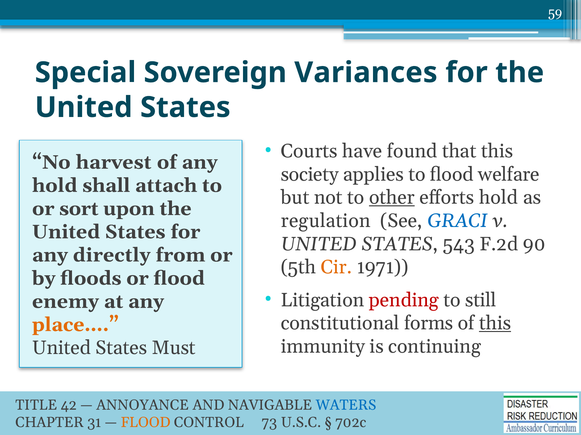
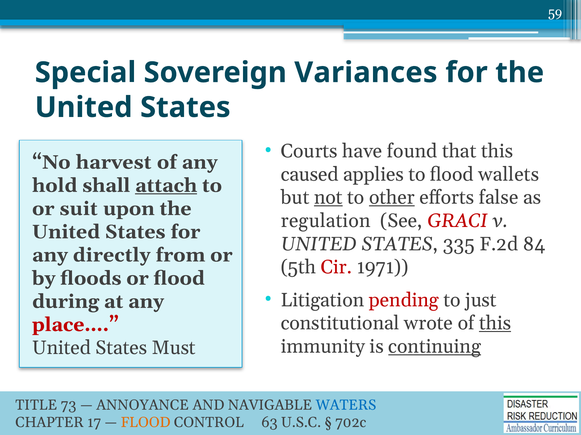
society: society -> caused (310, 175)
welfare: welfare -> wallets (509, 175)
attach underline: none -> present (166, 186)
not underline: none -> present (328, 198)
efforts hold: hold -> false (499, 198)
sort: sort -> suit (79, 209)
GRACI colour: blue -> red (457, 221)
543: 543 -> 335 (459, 244)
90: 90 -> 84 (534, 244)
Cir colour: orange -> red (336, 268)
still: still -> just (481, 301)
enemy: enemy -> during (66, 302)
place… colour: orange -> red (76, 325)
forms: forms -> wrote (429, 324)
continuing underline: none -> present (435, 347)
42: 42 -> 73 (69, 406)
31: 31 -> 17 (94, 423)
73: 73 -> 63 (269, 423)
